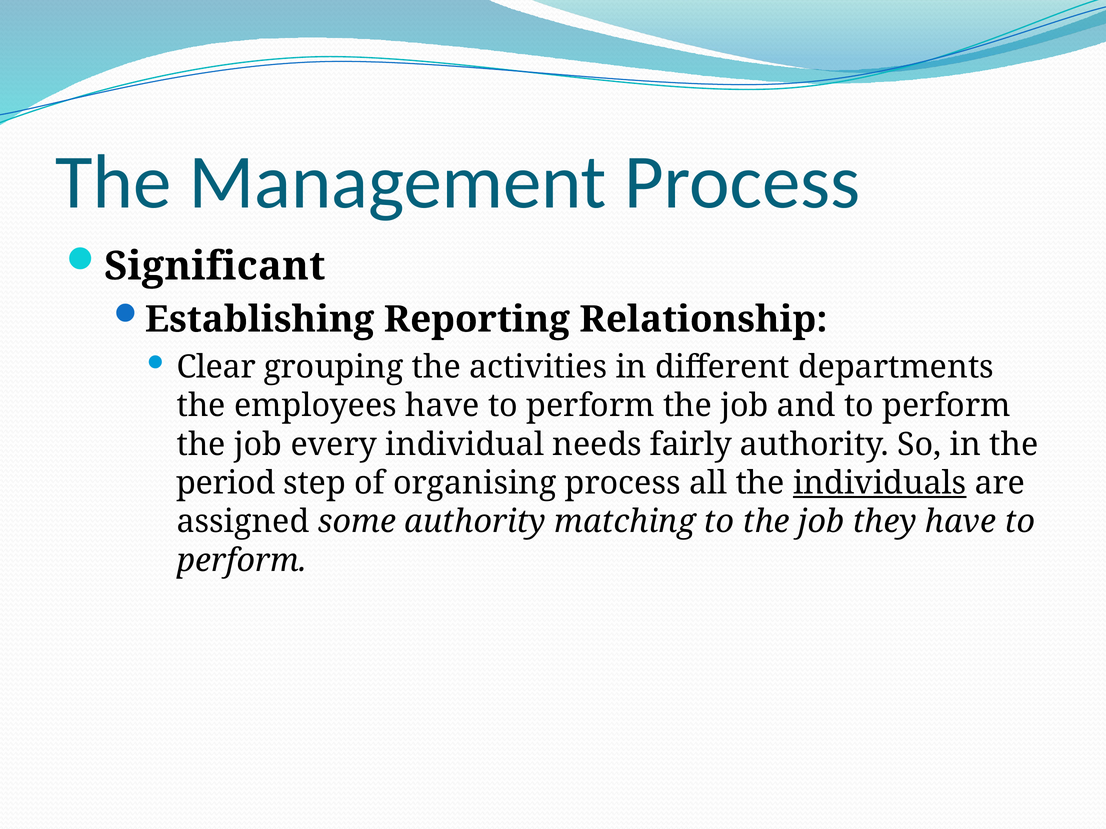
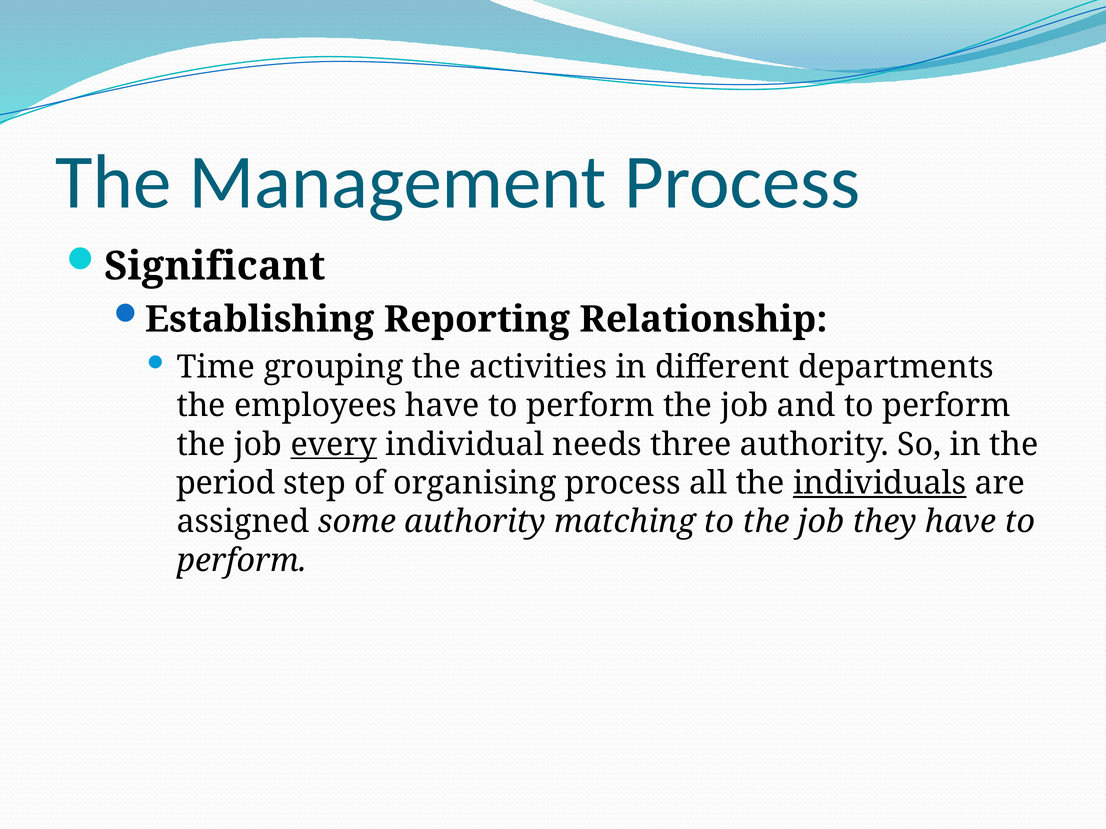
Clear: Clear -> Time (216, 367)
every underline: none -> present (334, 445)
fairly: fairly -> three (691, 445)
